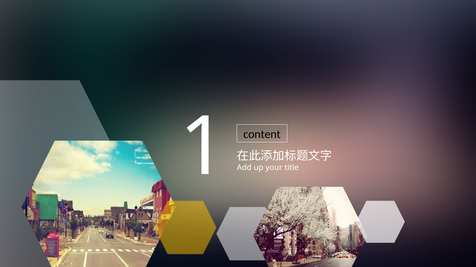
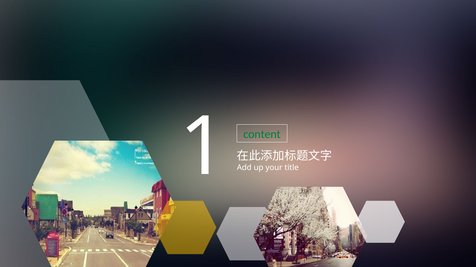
content colour: black -> green (262, 135)
